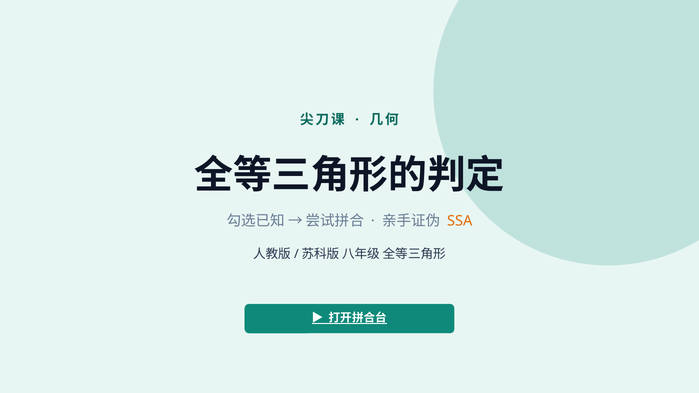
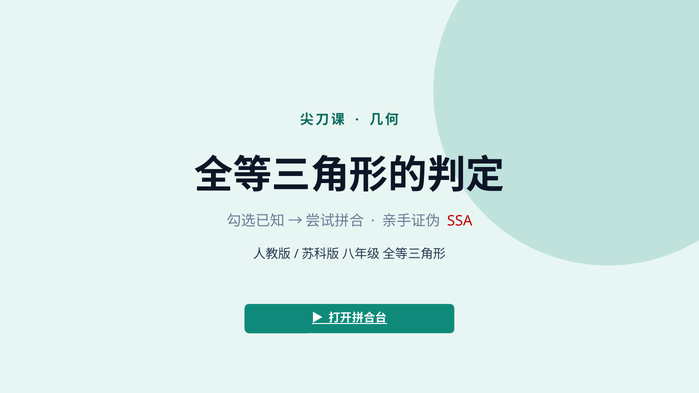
SSA colour: orange -> red (460, 221)
